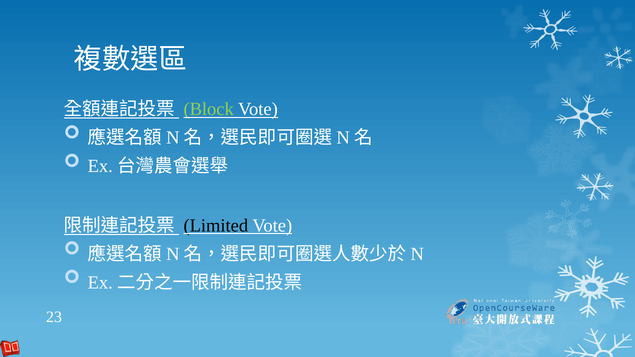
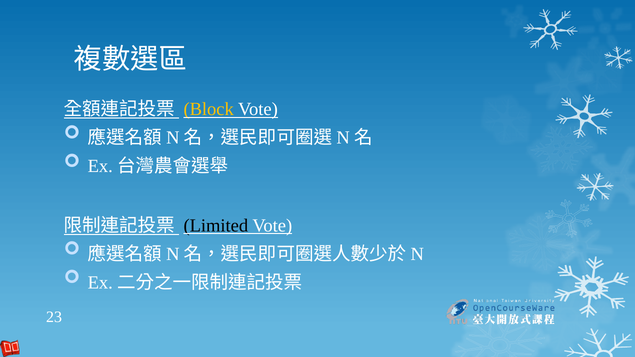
Block colour: light green -> yellow (209, 109)
